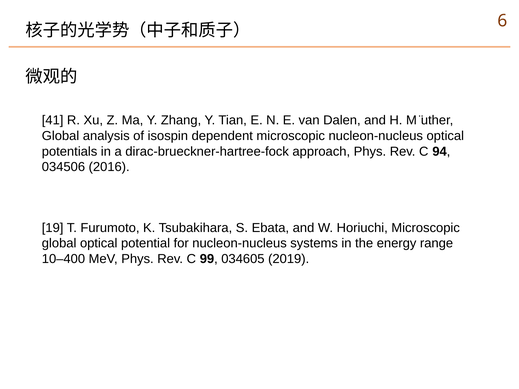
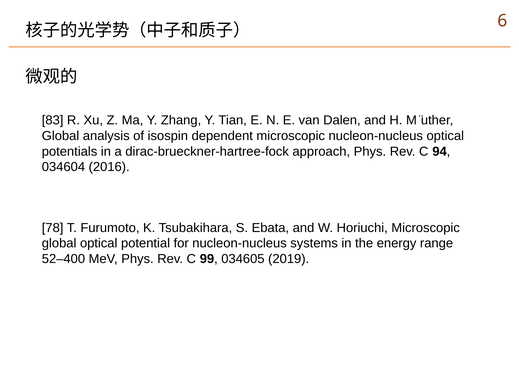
41: 41 -> 83 (53, 120)
034506: 034506 -> 034604 (63, 167)
19: 19 -> 78 (53, 228)
10–400: 10–400 -> 52–400 (63, 259)
